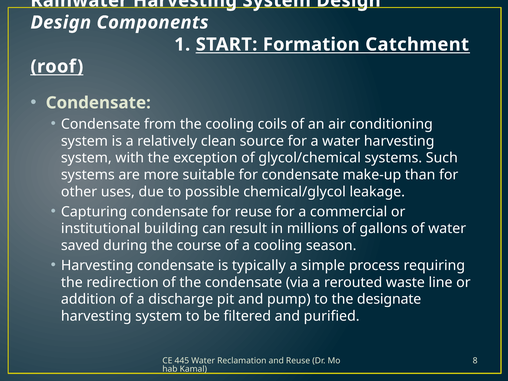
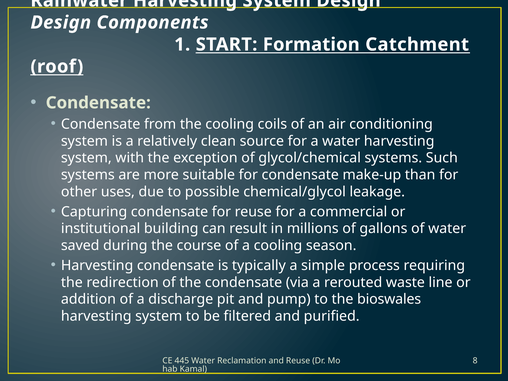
designate: designate -> bioswales (389, 299)
